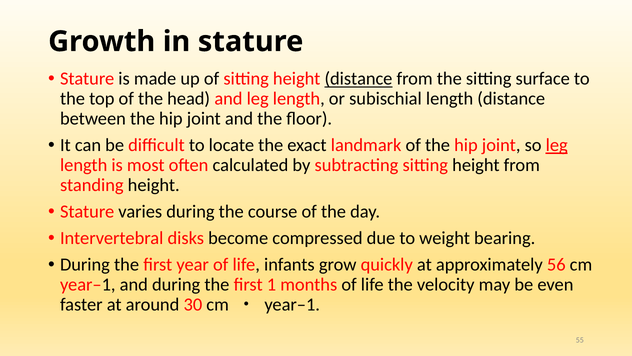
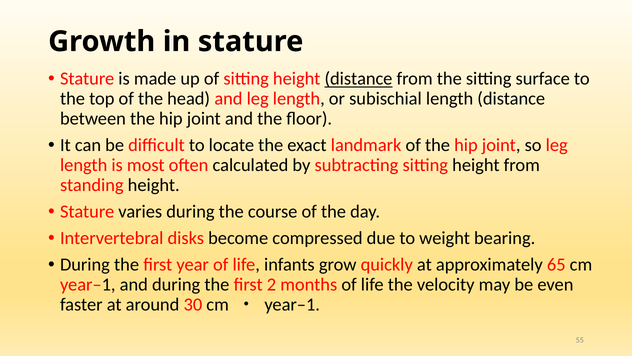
leg underline: present -> none (557, 145)
56: 56 -> 65 (556, 264)
1: 1 -> 2 (271, 284)
